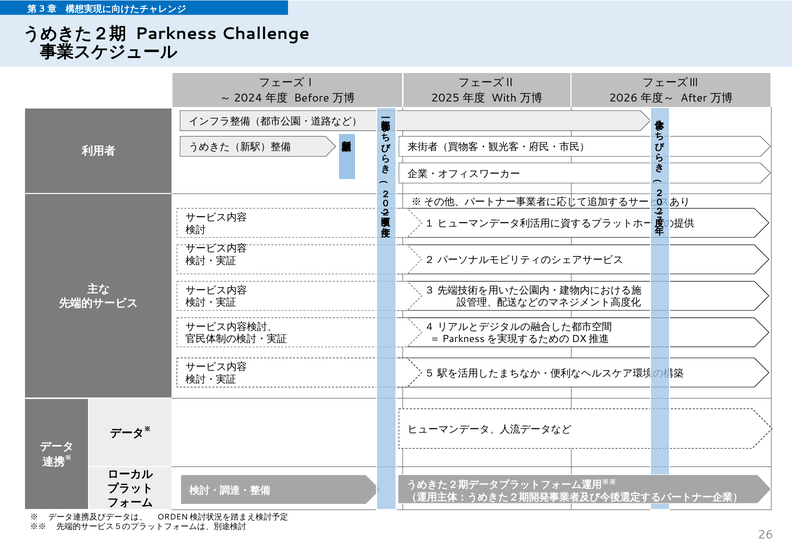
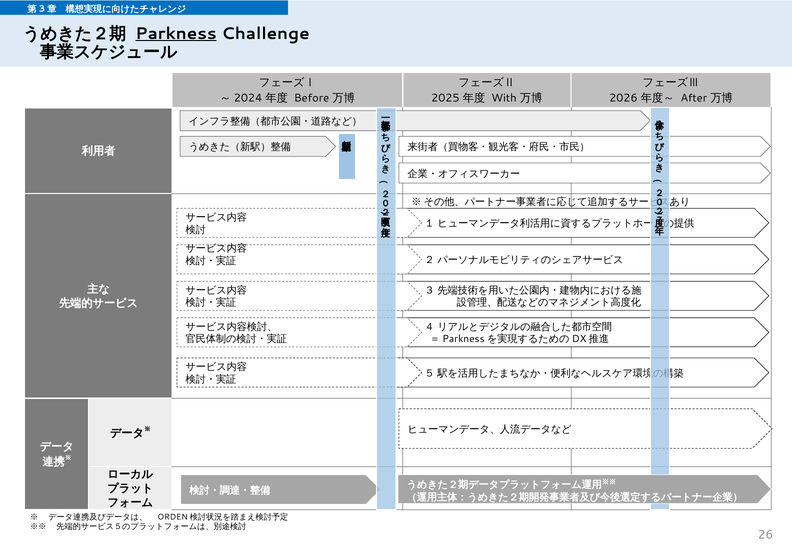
Parkness underline: none -> present (176, 33)
